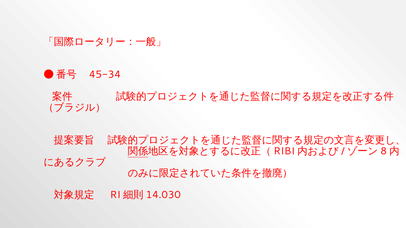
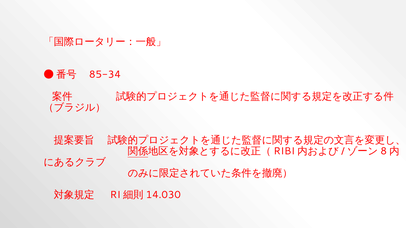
45-34: 45-34 -> 85-34 (105, 75)
